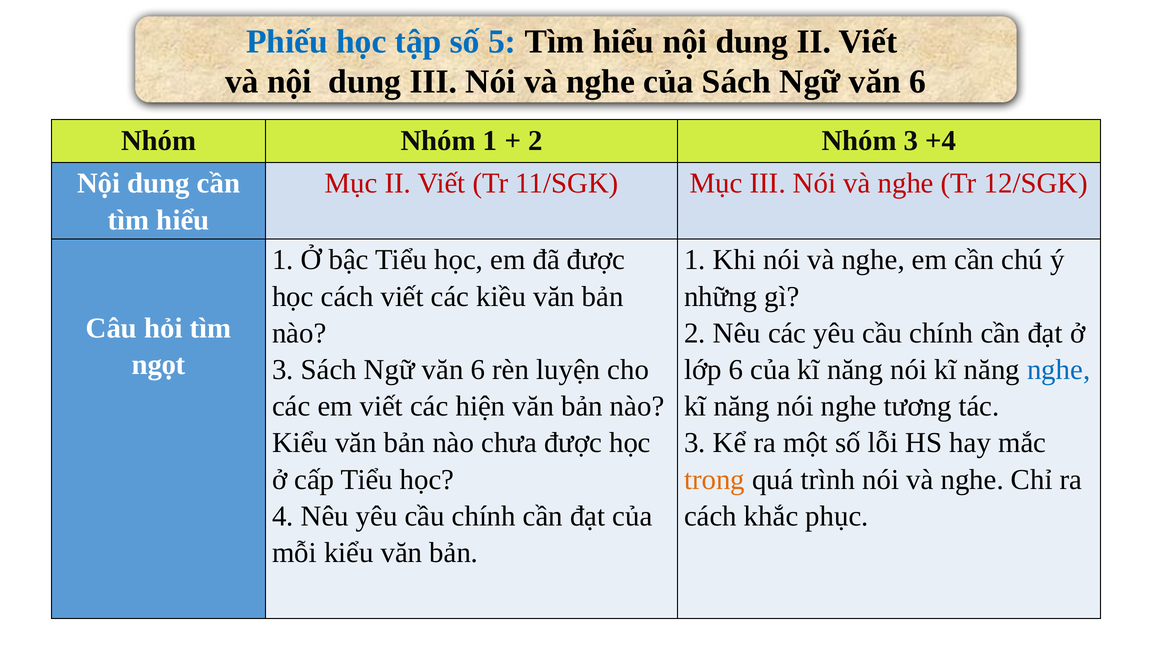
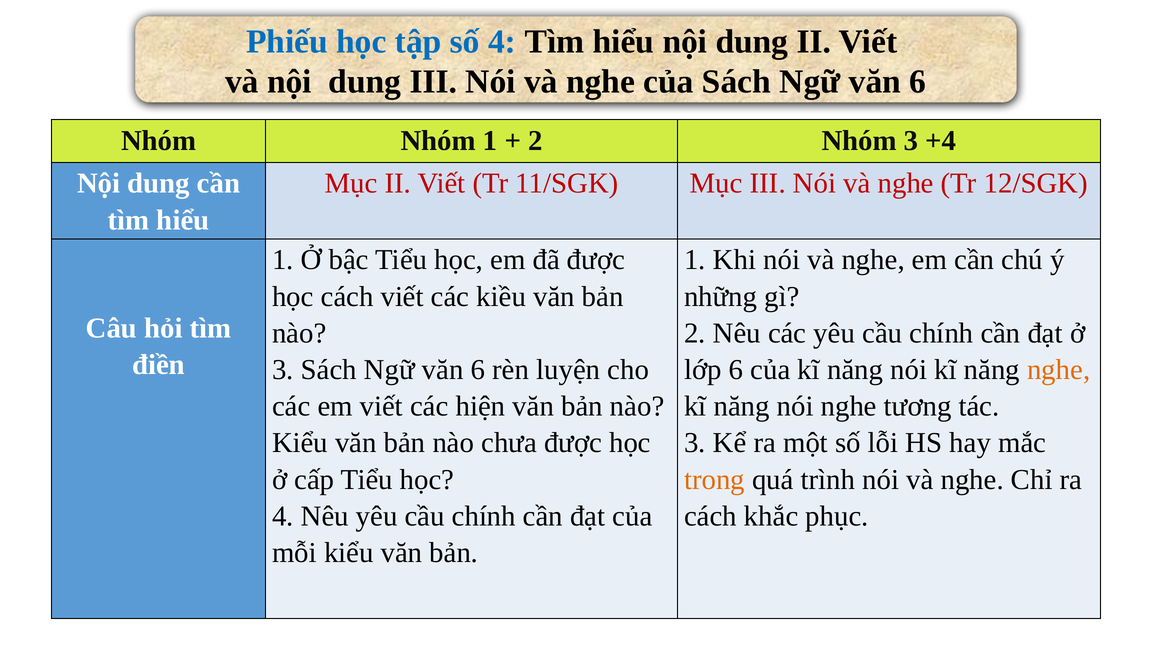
số 5: 5 -> 4 (502, 42)
ngọt: ngọt -> điền (159, 365)
nghe colour: blue -> orange (1059, 370)
